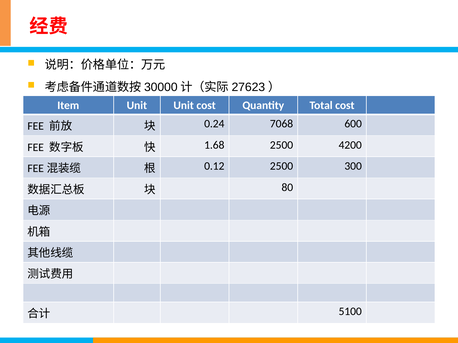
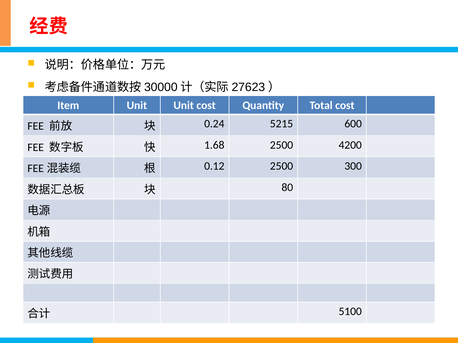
7068: 7068 -> 5215 (282, 124)
